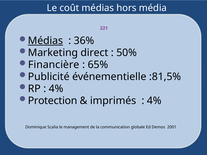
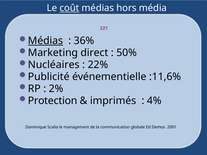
coût underline: none -> present (69, 8)
Financière: Financière -> Nucléaires (54, 65)
65%: 65% -> 22% (98, 65)
:81,5%: :81,5% -> :11,6% (165, 77)
4%: 4% -> 2% (56, 89)
